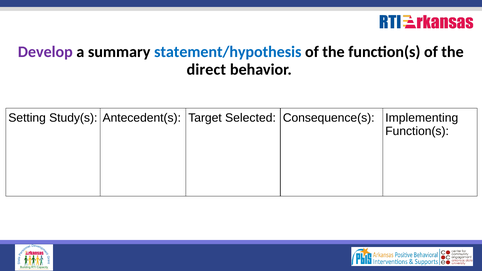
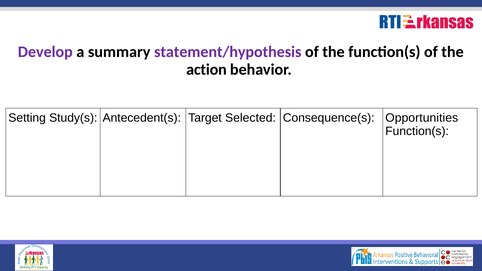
statement/hypothesis colour: blue -> purple (228, 52)
direct: direct -> action (206, 70)
Implementing: Implementing -> Opportunities (422, 118)
